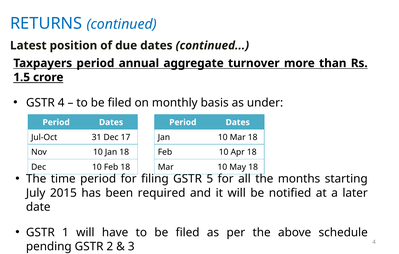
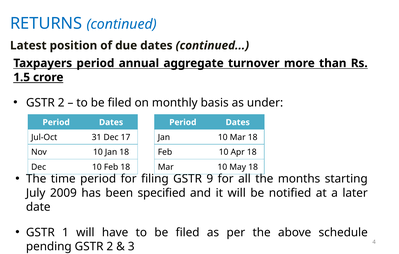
4: 4 -> 2 (61, 102)
5: 5 -> 9 (210, 178)
2015: 2015 -> 2009 (63, 192)
required: required -> specified (162, 192)
